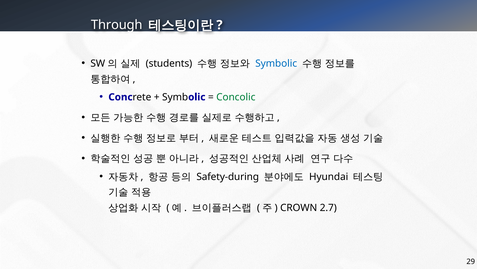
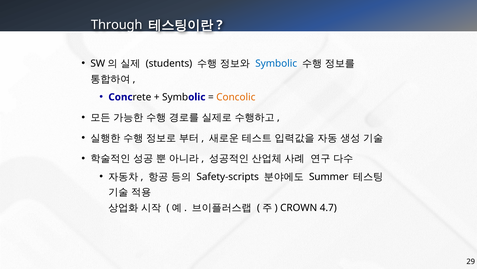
Concolic colour: green -> orange (236, 97)
Safety-during: Safety-during -> Safety-scripts (228, 176)
Hyundai: Hyundai -> Summer (329, 176)
2.7: 2.7 -> 4.7 (328, 207)
